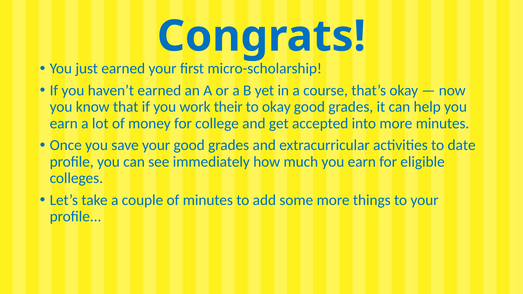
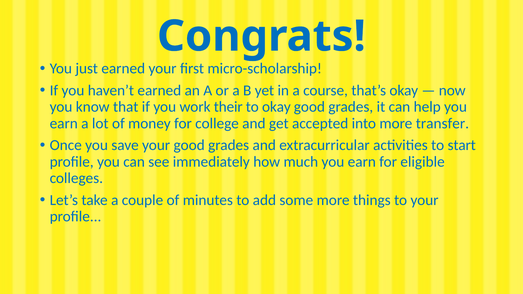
more minutes: minutes -> transfer (442, 123)
date: date -> start (462, 145)
